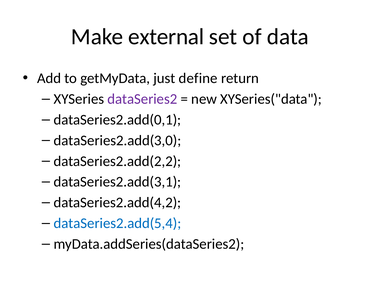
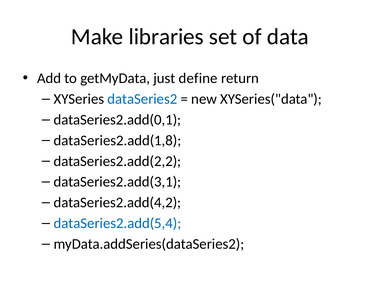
external: external -> libraries (166, 37)
dataSeries2 colour: purple -> blue (142, 99)
dataSeries2.add(3,0: dataSeries2.add(3,0 -> dataSeries2.add(1,8 (117, 140)
